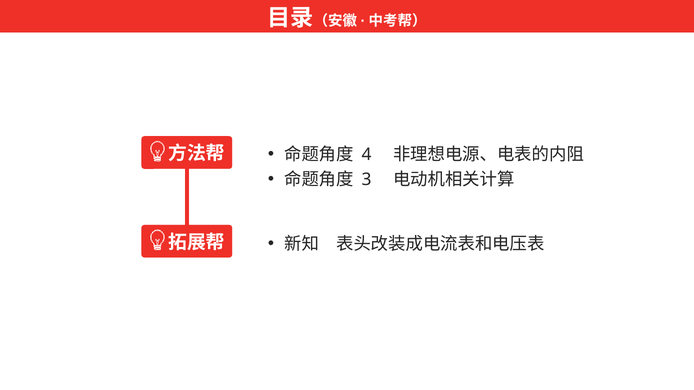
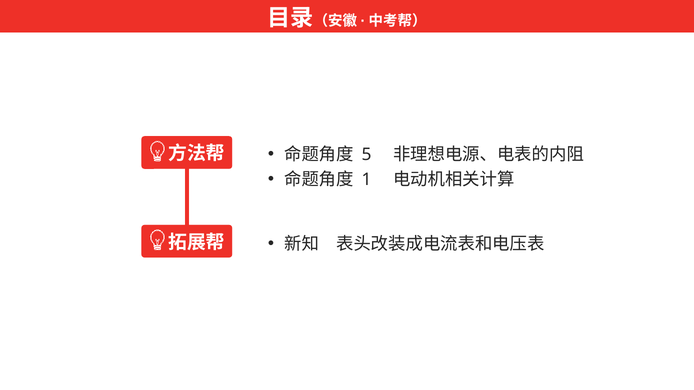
4: 4 -> 5 (367, 155)
3: 3 -> 1 (367, 180)
